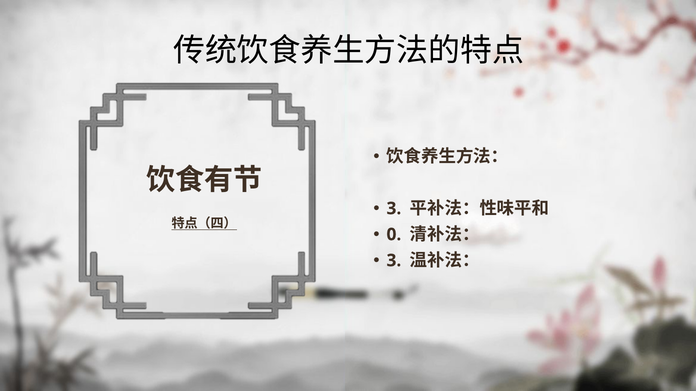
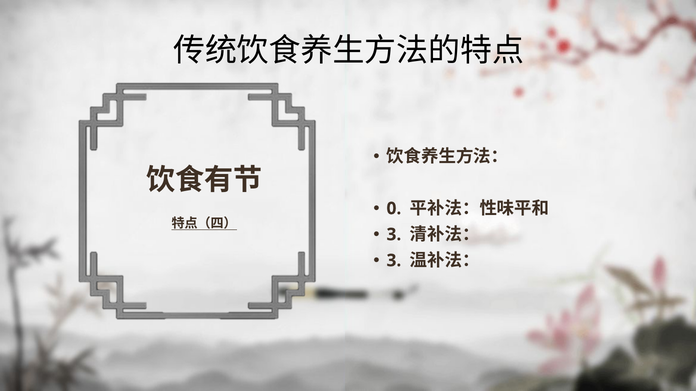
3: 3 -> 0 (394, 209)
0: 0 -> 3 (394, 235)
